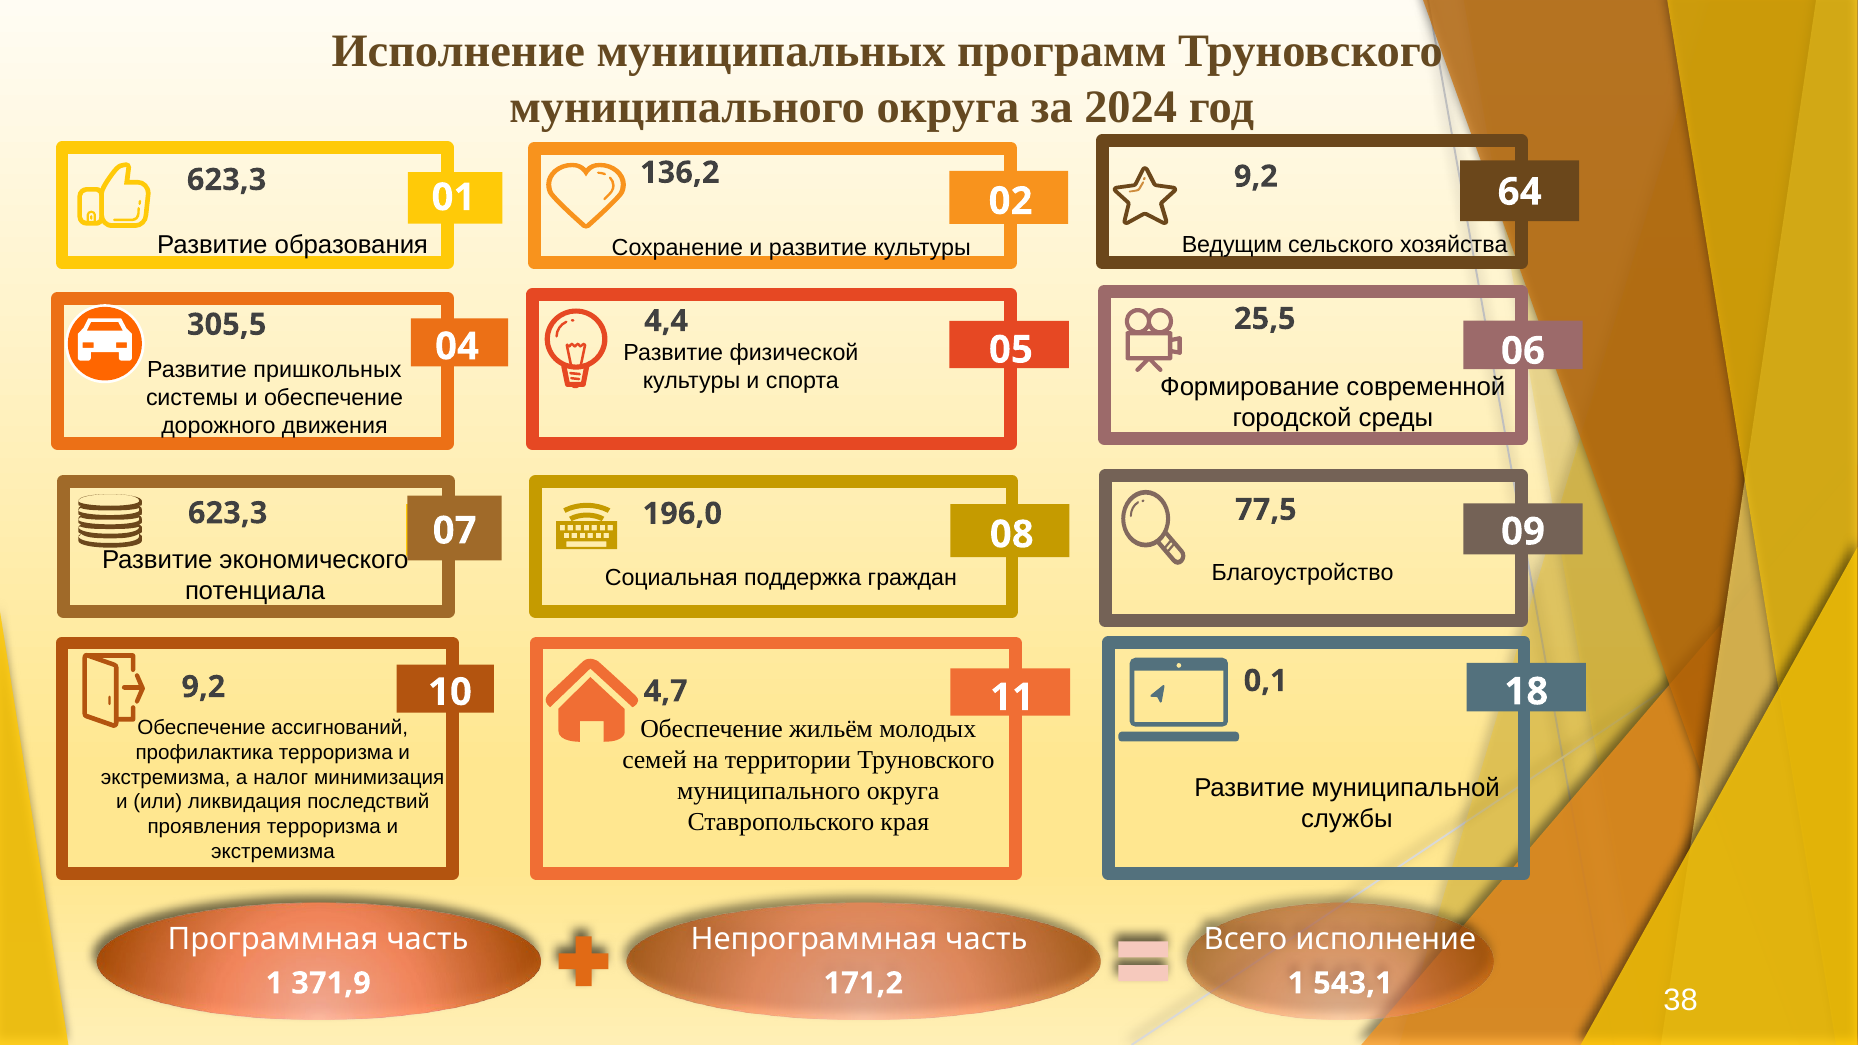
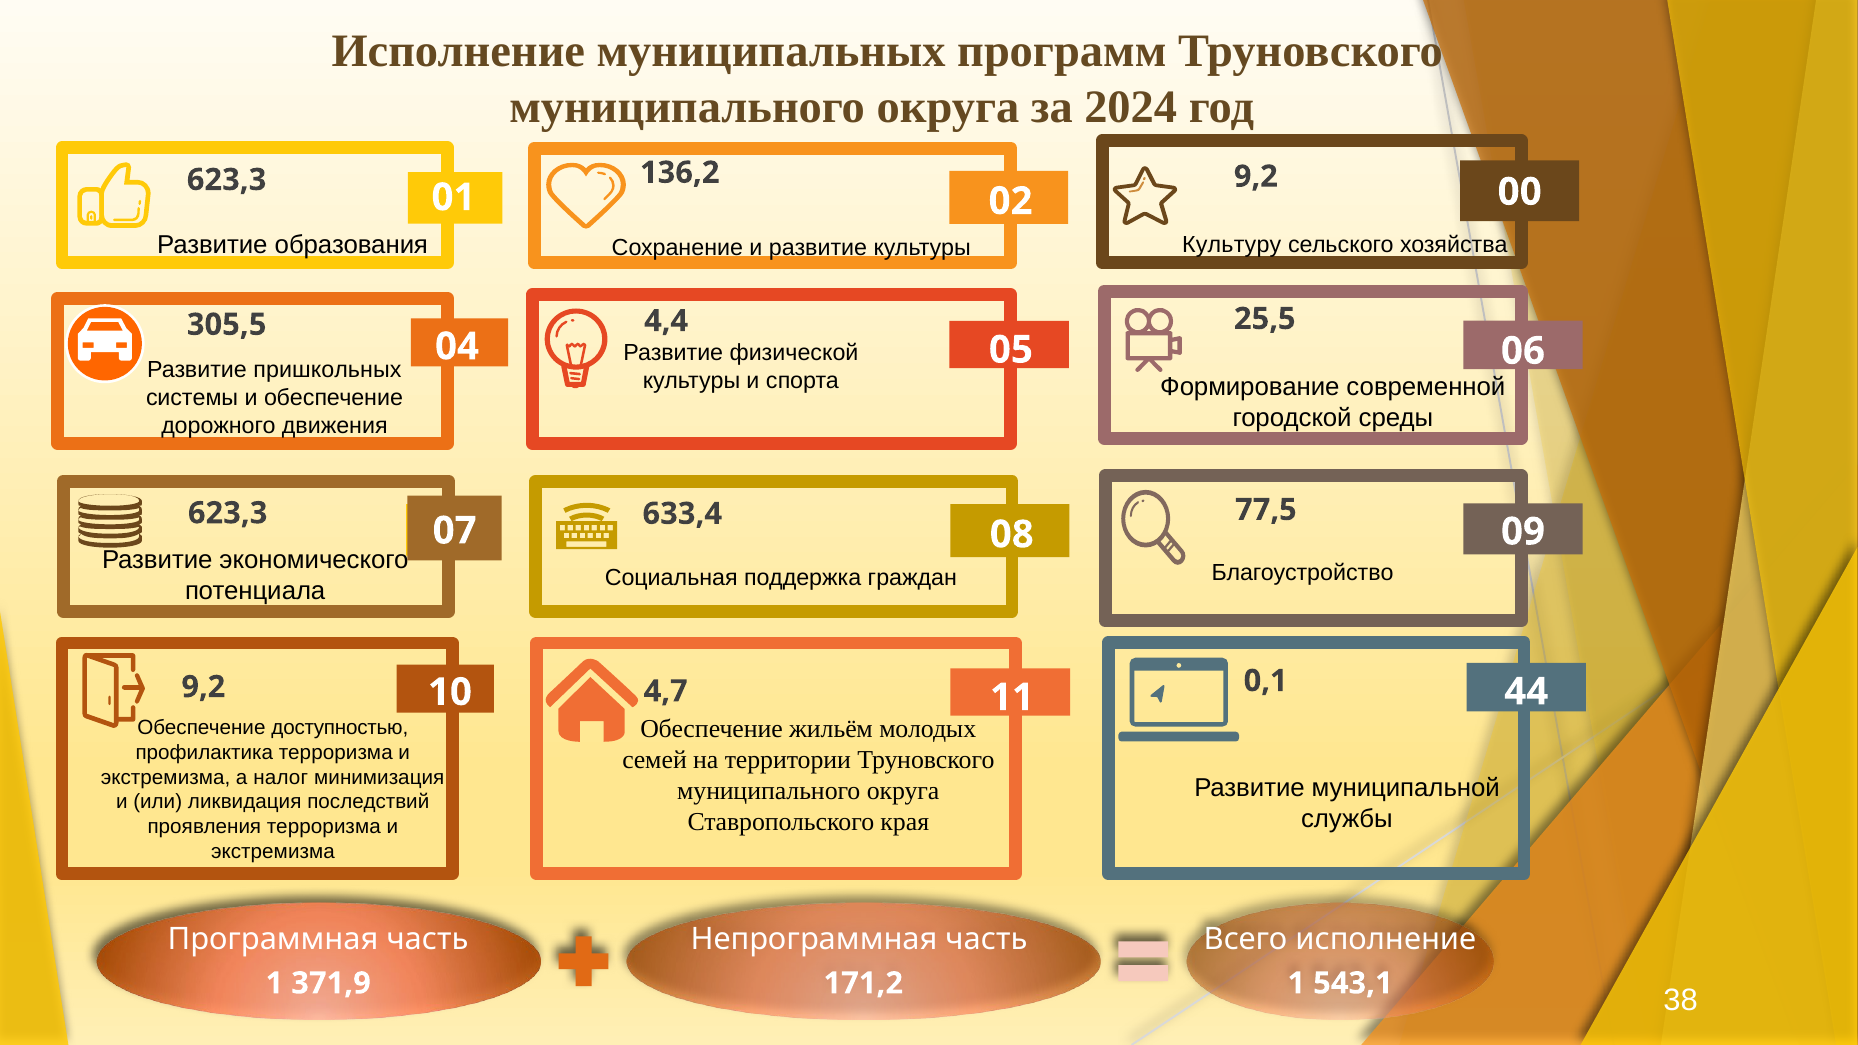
64: 64 -> 00 (1520, 192)
Ведущим: Ведущим -> Культуру (1232, 245)
196,0: 196,0 -> 633,4 (682, 514)
18: 18 -> 44 (1526, 692)
ассигнований: ассигнований -> доступностью (340, 728)
